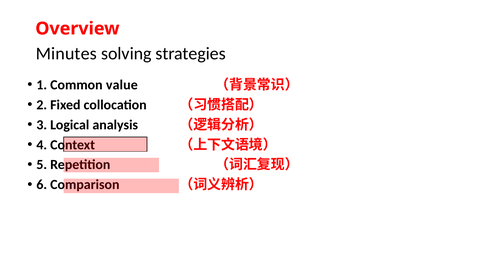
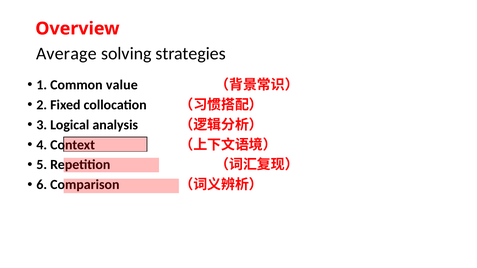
Minutes: Minutes -> Average (66, 54)
